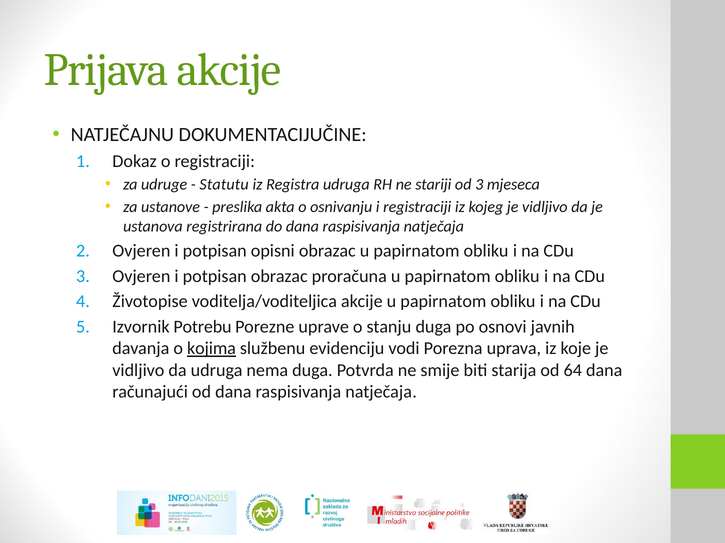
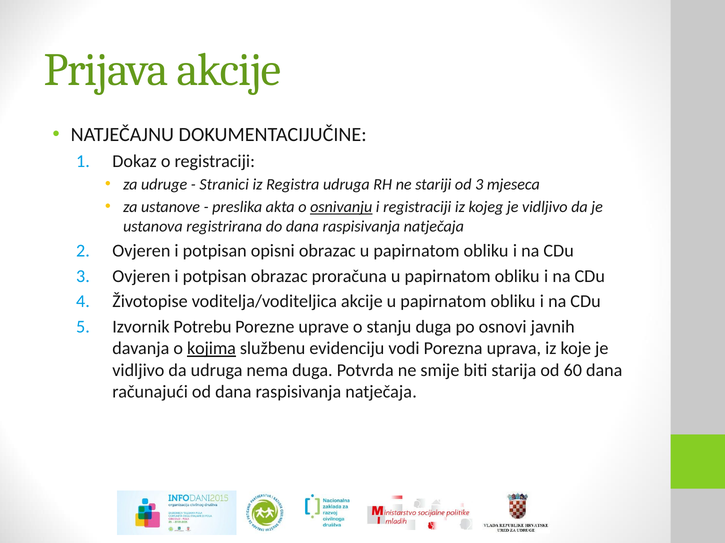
Statutu: Statutu -> Stranici (224, 185)
osnivanju underline: none -> present (341, 207)
64: 64 -> 60 (573, 371)
